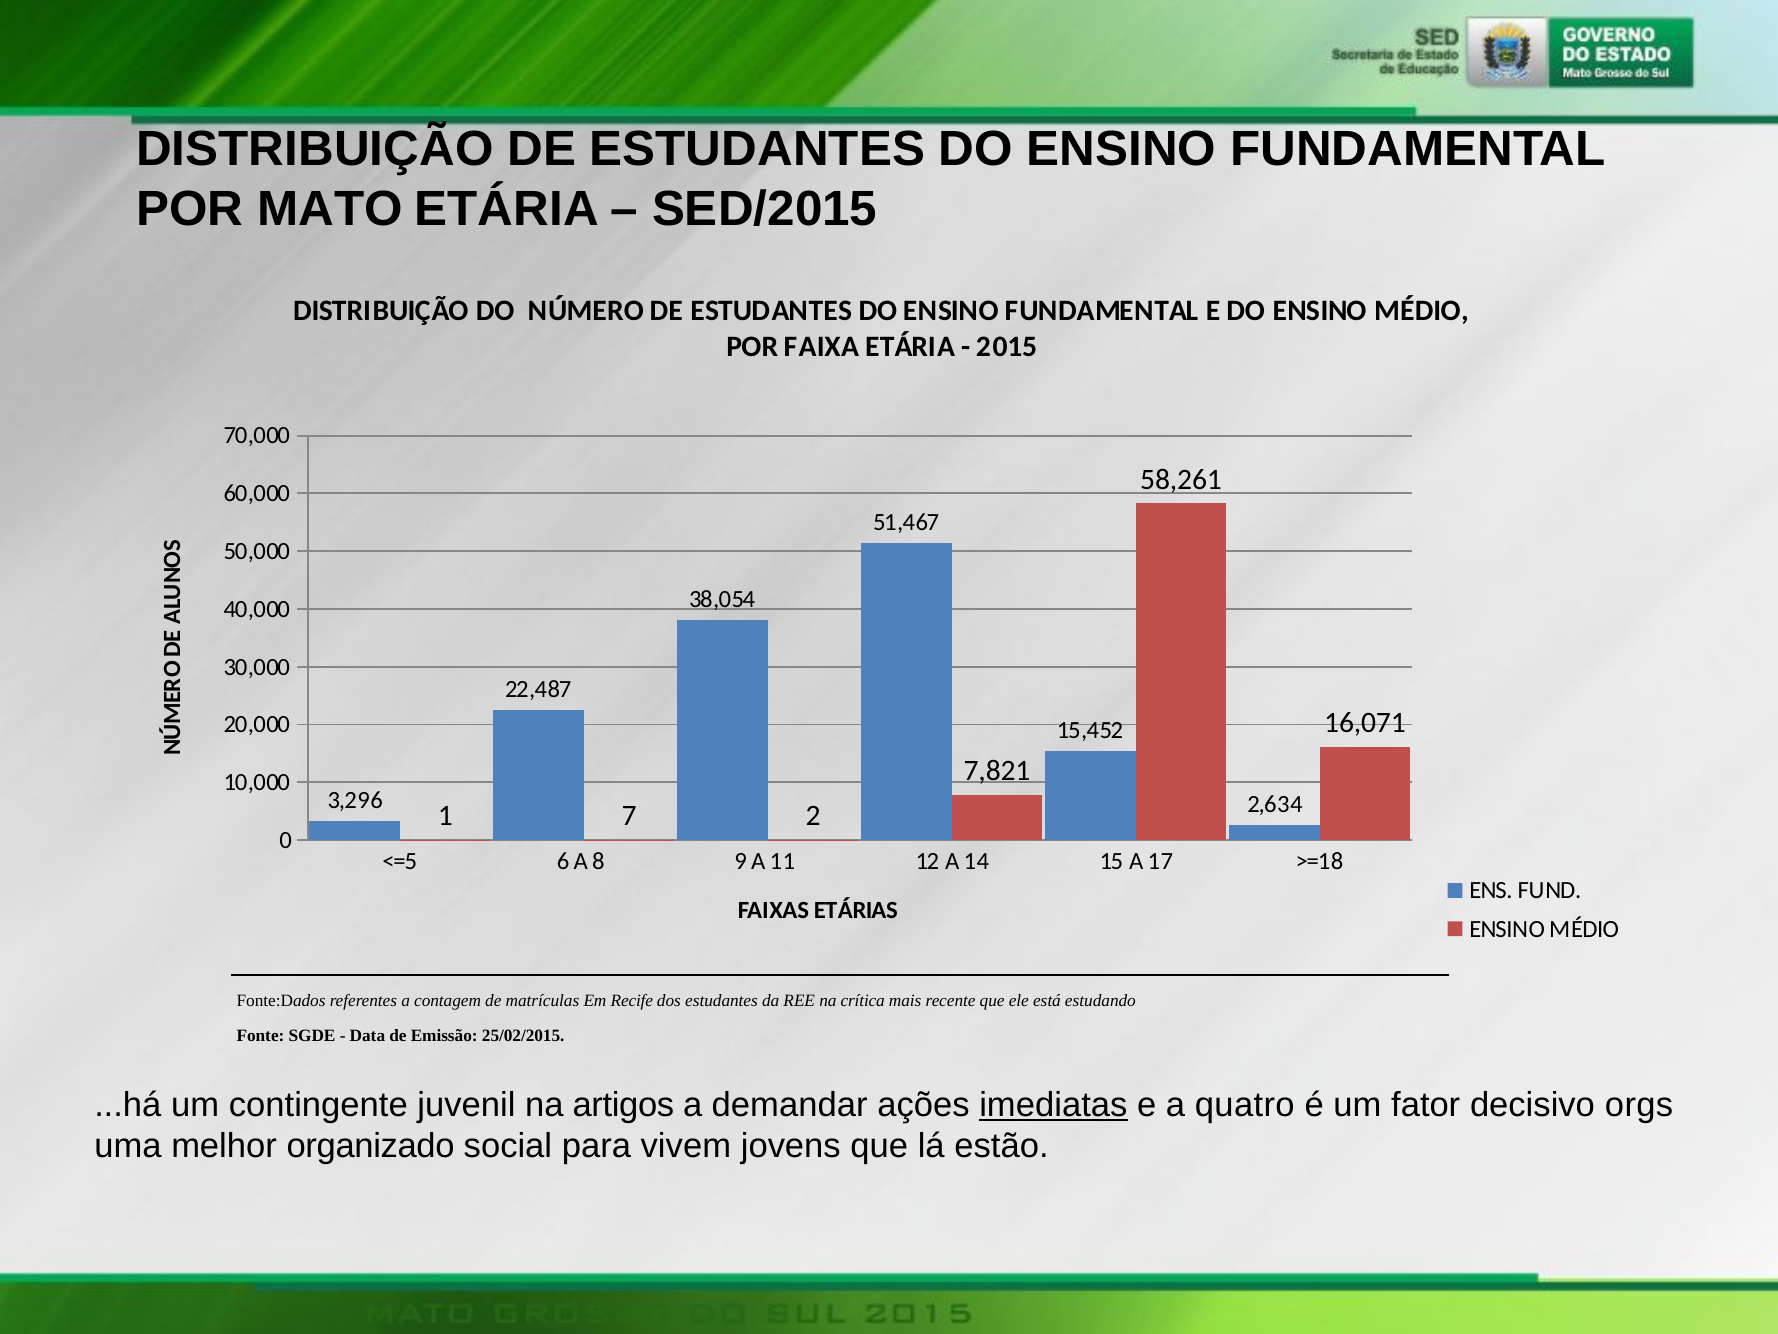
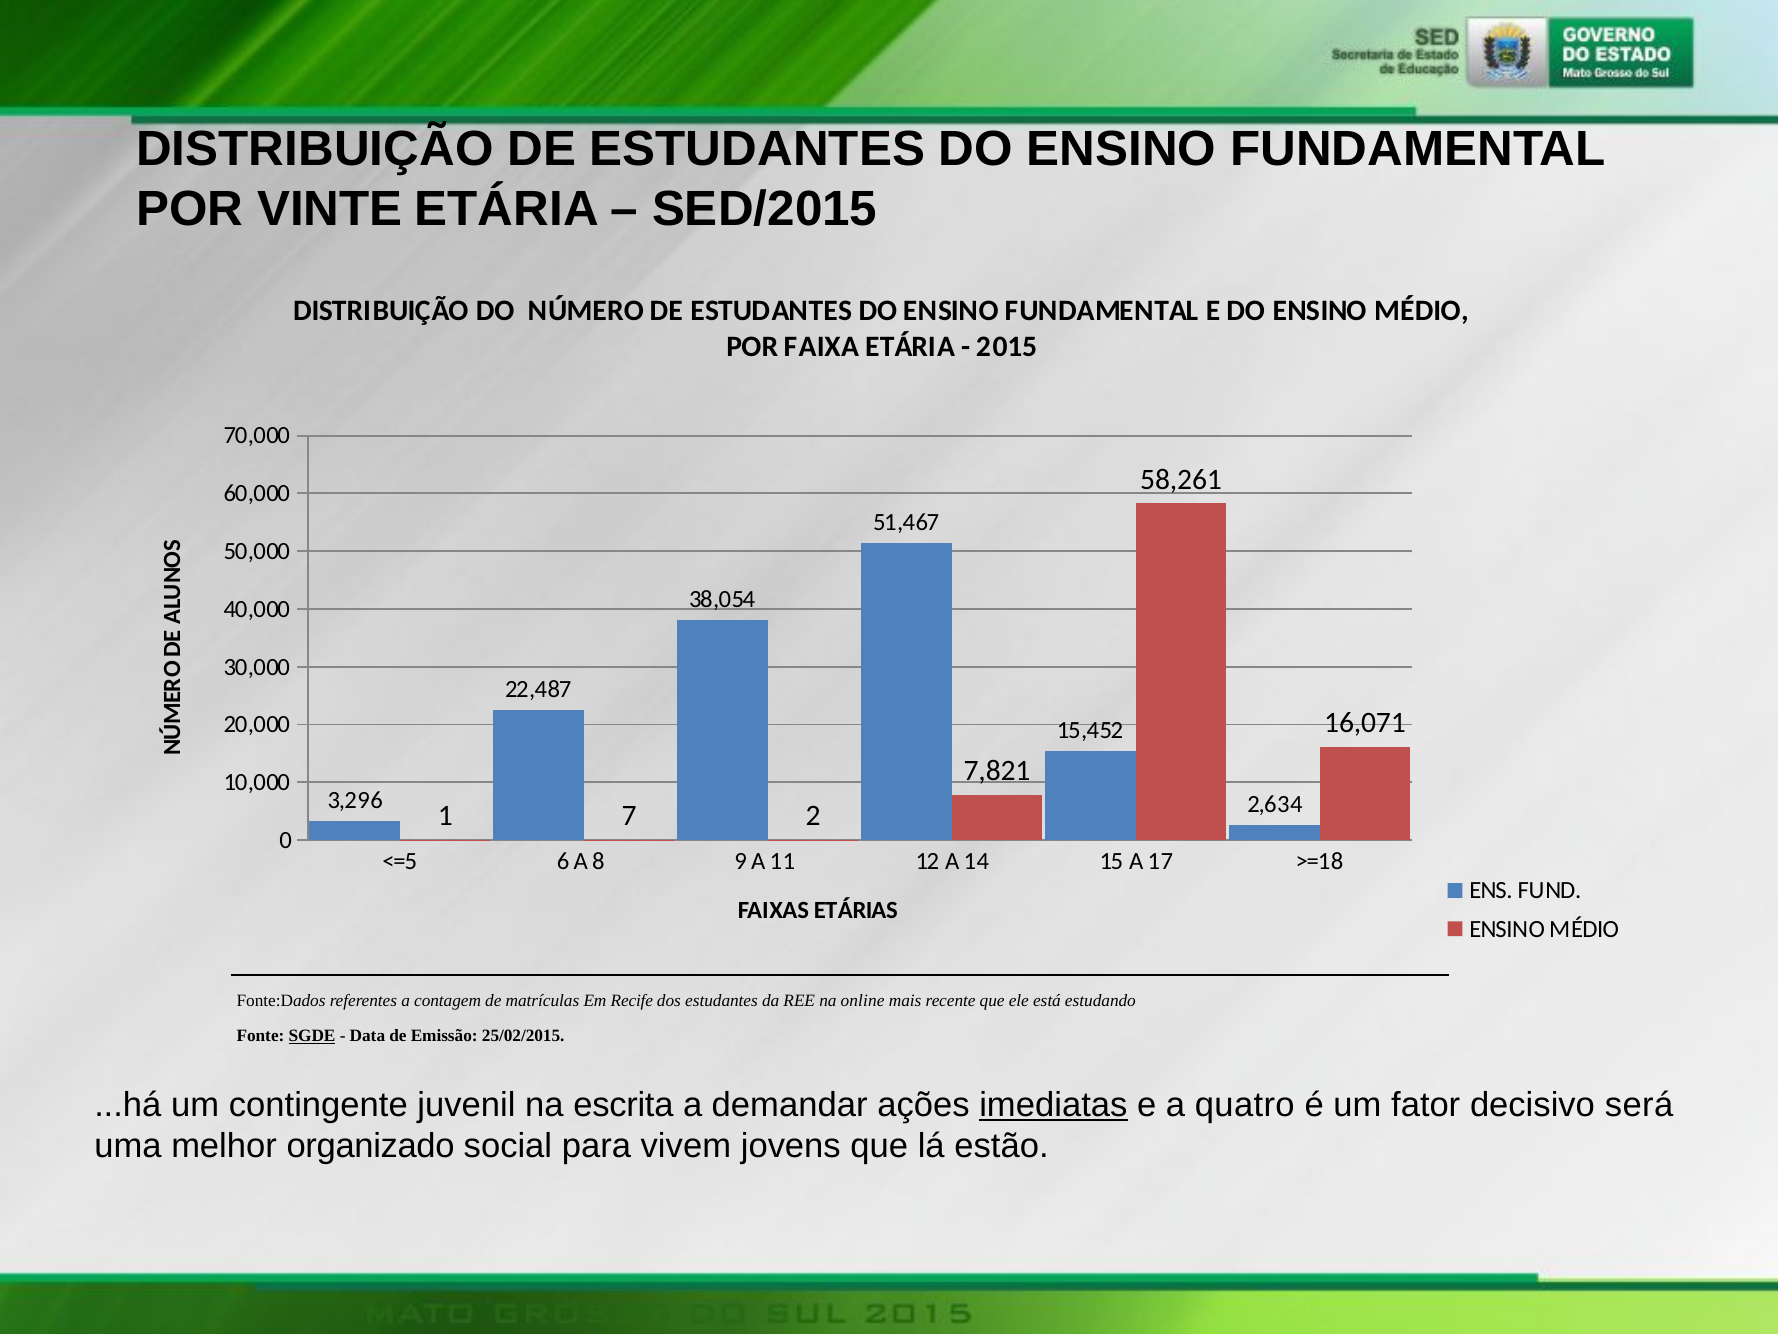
MATO: MATO -> VINTE (330, 209)
crítica: crítica -> online (863, 1000)
SGDE underline: none -> present (312, 1035)
artigos: artigos -> escrita (623, 1105)
orgs: orgs -> será (1639, 1105)
